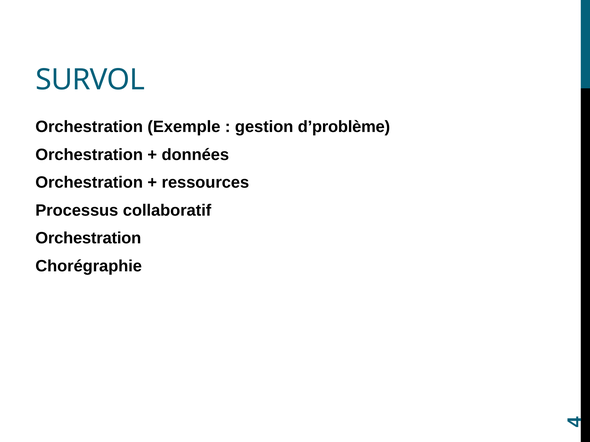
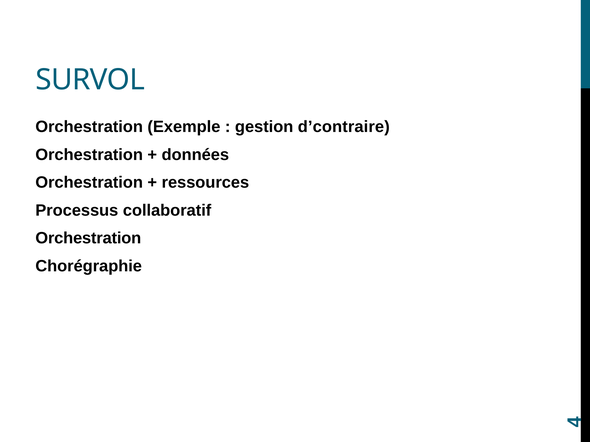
d’problème: d’problème -> d’contraire (344, 127)
